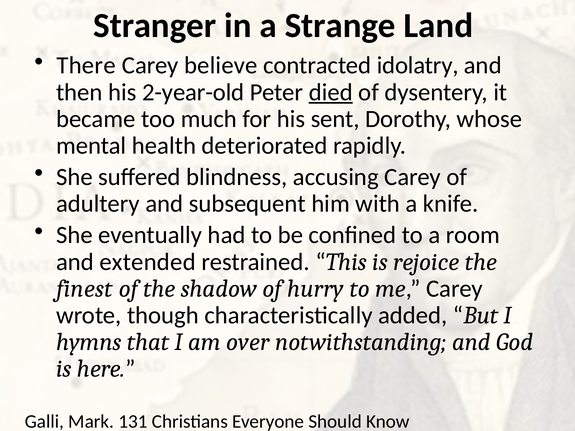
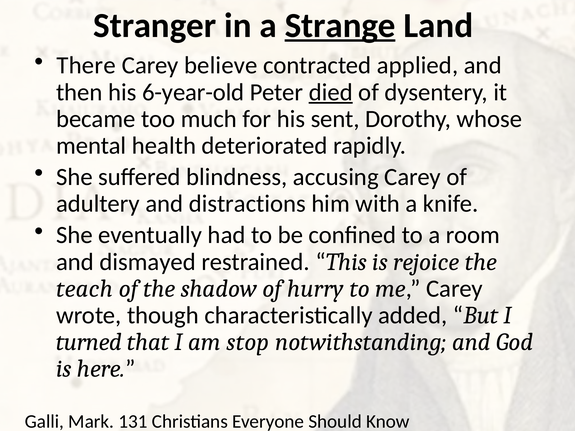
Strange underline: none -> present (340, 25)
idolatry: idolatry -> applied (418, 66)
2-year-old: 2-year-old -> 6-year-old (193, 92)
subsequent: subsequent -> distractions (247, 204)
extended: extended -> dismayed (148, 262)
finest: finest -> teach (85, 289)
hymns: hymns -> turned (89, 342)
over: over -> stop (248, 342)
